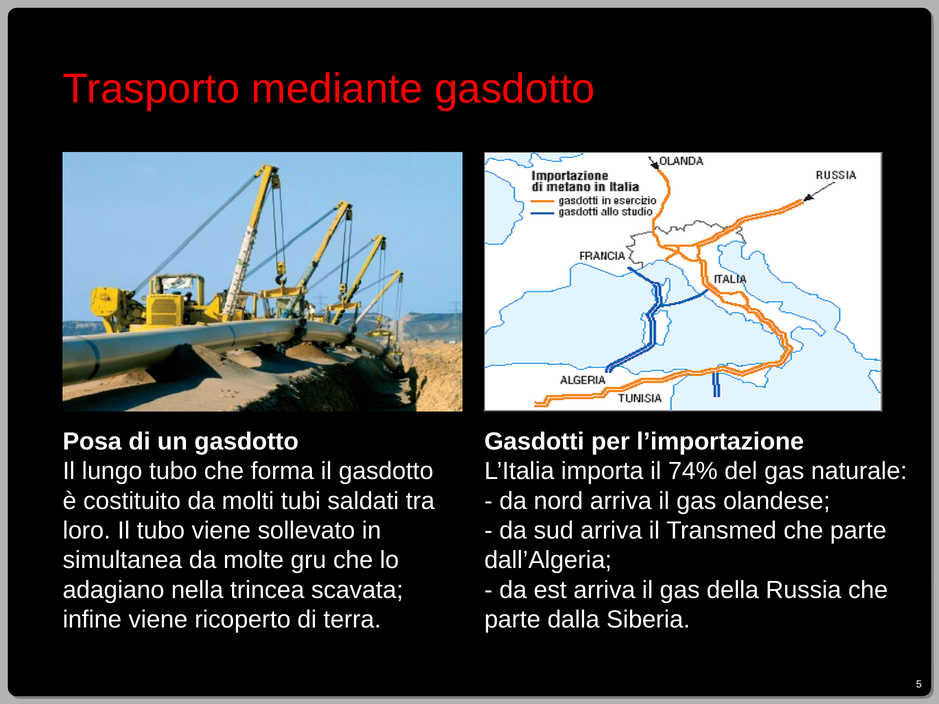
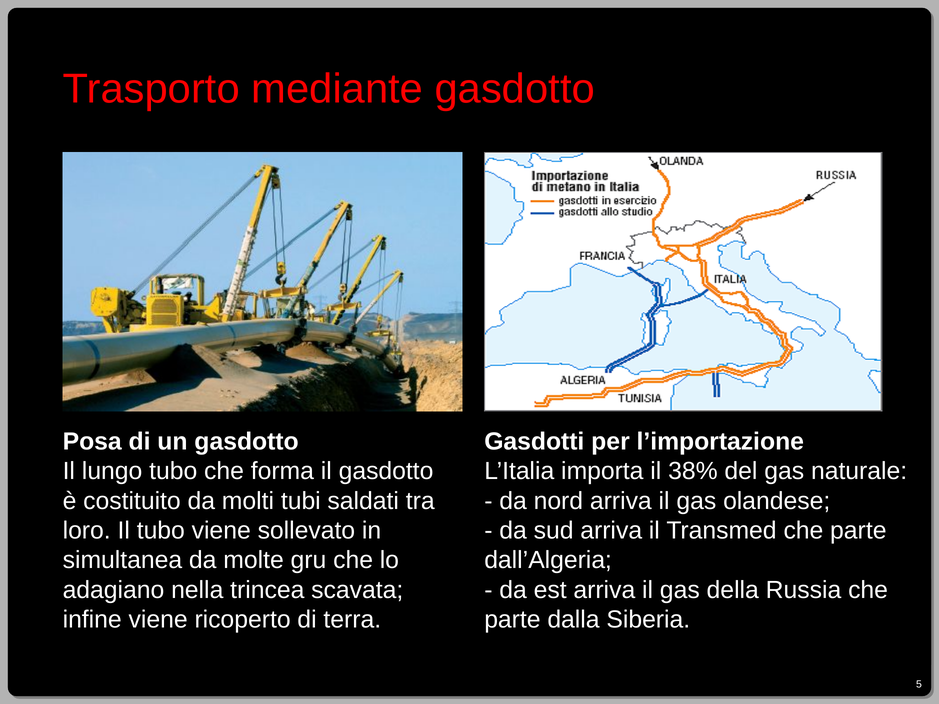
74%: 74% -> 38% (693, 471)
